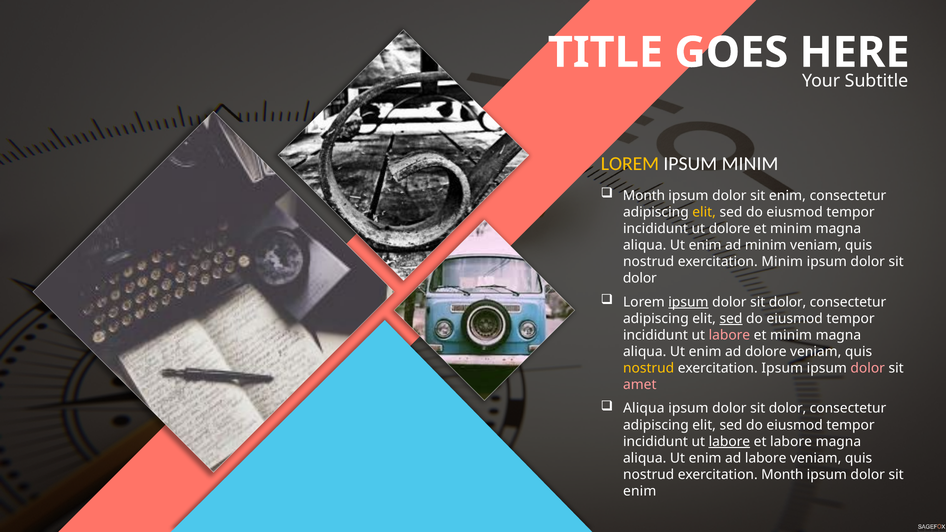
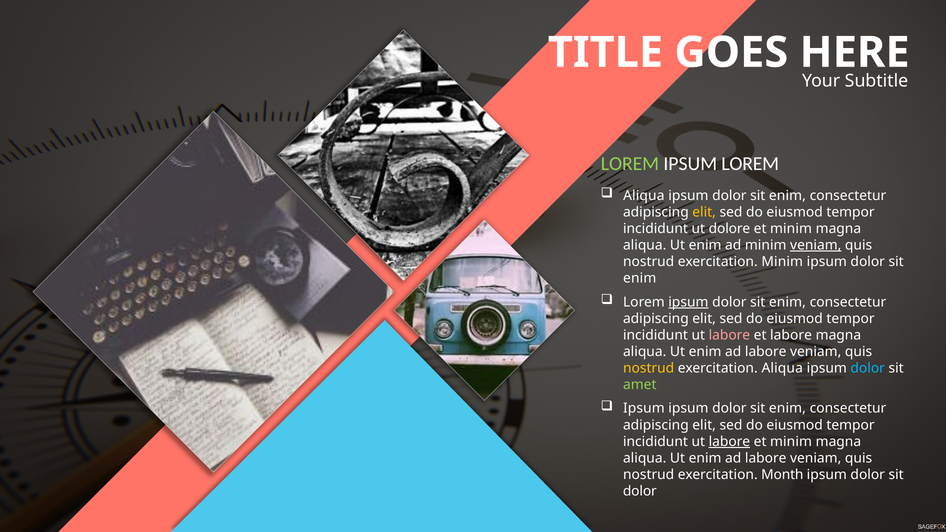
LOREM colour: yellow -> light green (630, 164)
IPSUM MINIM: MINIM -> LOREM (750, 164)
Month: Month -> Aliqua (644, 196)
veniam underline: none -> present (816, 245)
dolor: dolor -> enim (640, 278)
dolor: dolor -> enim (787, 302)
sed underline: present -> none (731, 319)
minim: minim -> labore (791, 335)
dolore: dolore -> labore (766, 352)
exercitation Ipsum: Ipsum -> Aliqua (782, 368)
dolor colour: pink -> light blue (868, 368)
amet colour: pink -> light green (640, 385)
Aliqua: Aliqua -> Ipsum (644, 409)
dolor: dolor -> enim (787, 409)
labore: labore -> minim (791, 442)
enim: enim -> dolor (640, 491)
